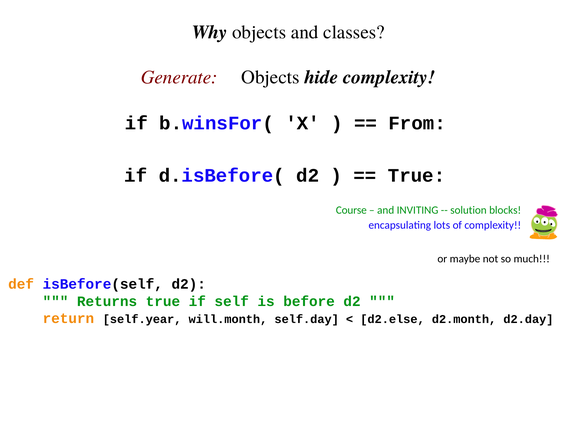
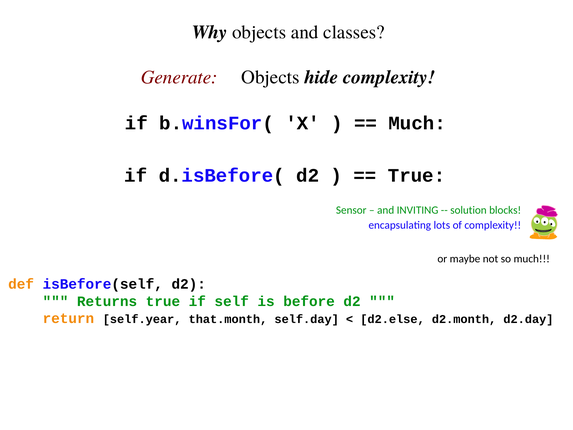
From: From -> Much (417, 123)
Course: Course -> Sensor (351, 210)
will.month: will.month -> that.month (228, 319)
